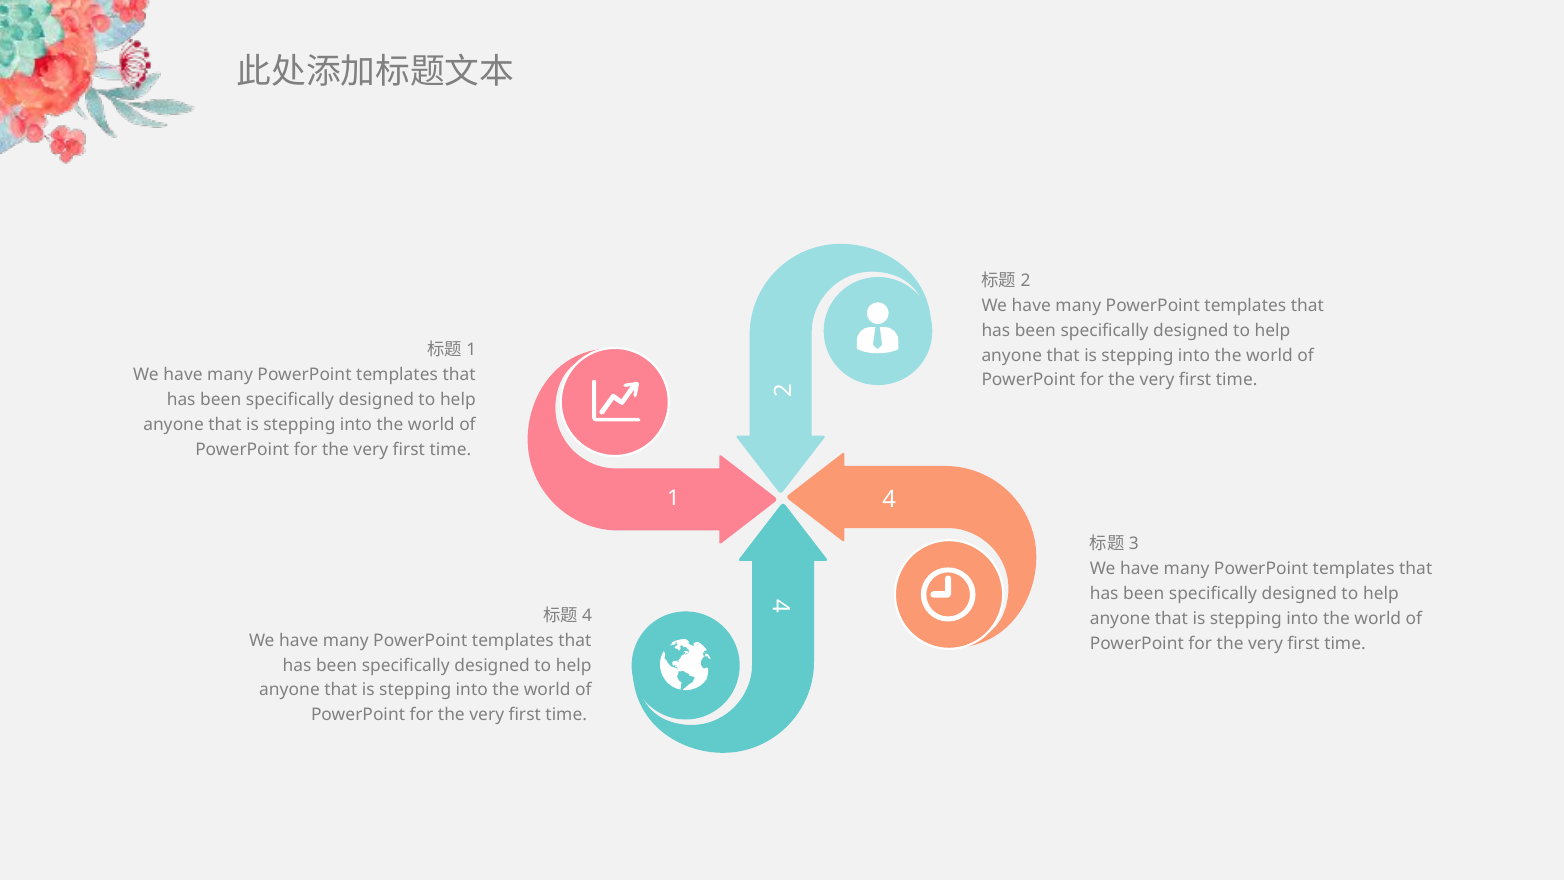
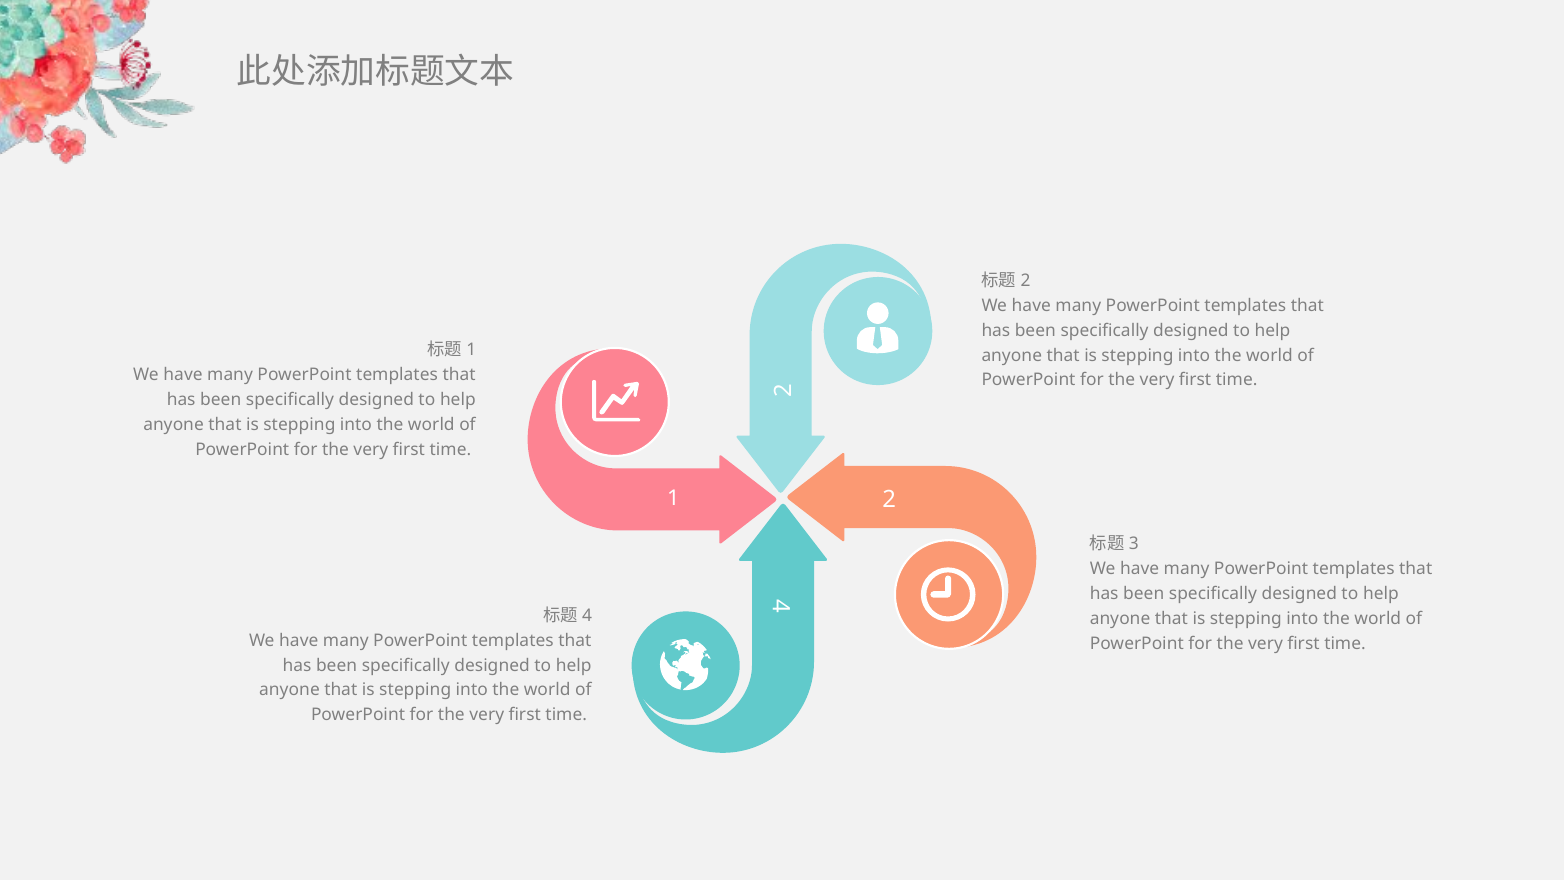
1 4: 4 -> 2 (889, 499)
